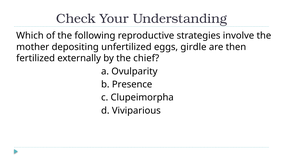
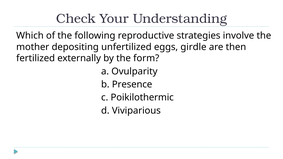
chief: chief -> form (146, 58)
Clupeimorpha: Clupeimorpha -> Poikilothermic (142, 98)
